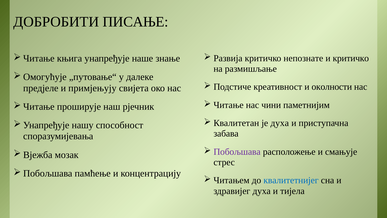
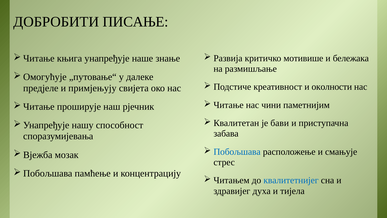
непознате: непознате -> мотивише (303, 58)
и критичко: критичко -> бележака (351, 58)
је духа: духа -> бави (280, 123)
Побољшава colour: purple -> blue (237, 152)
